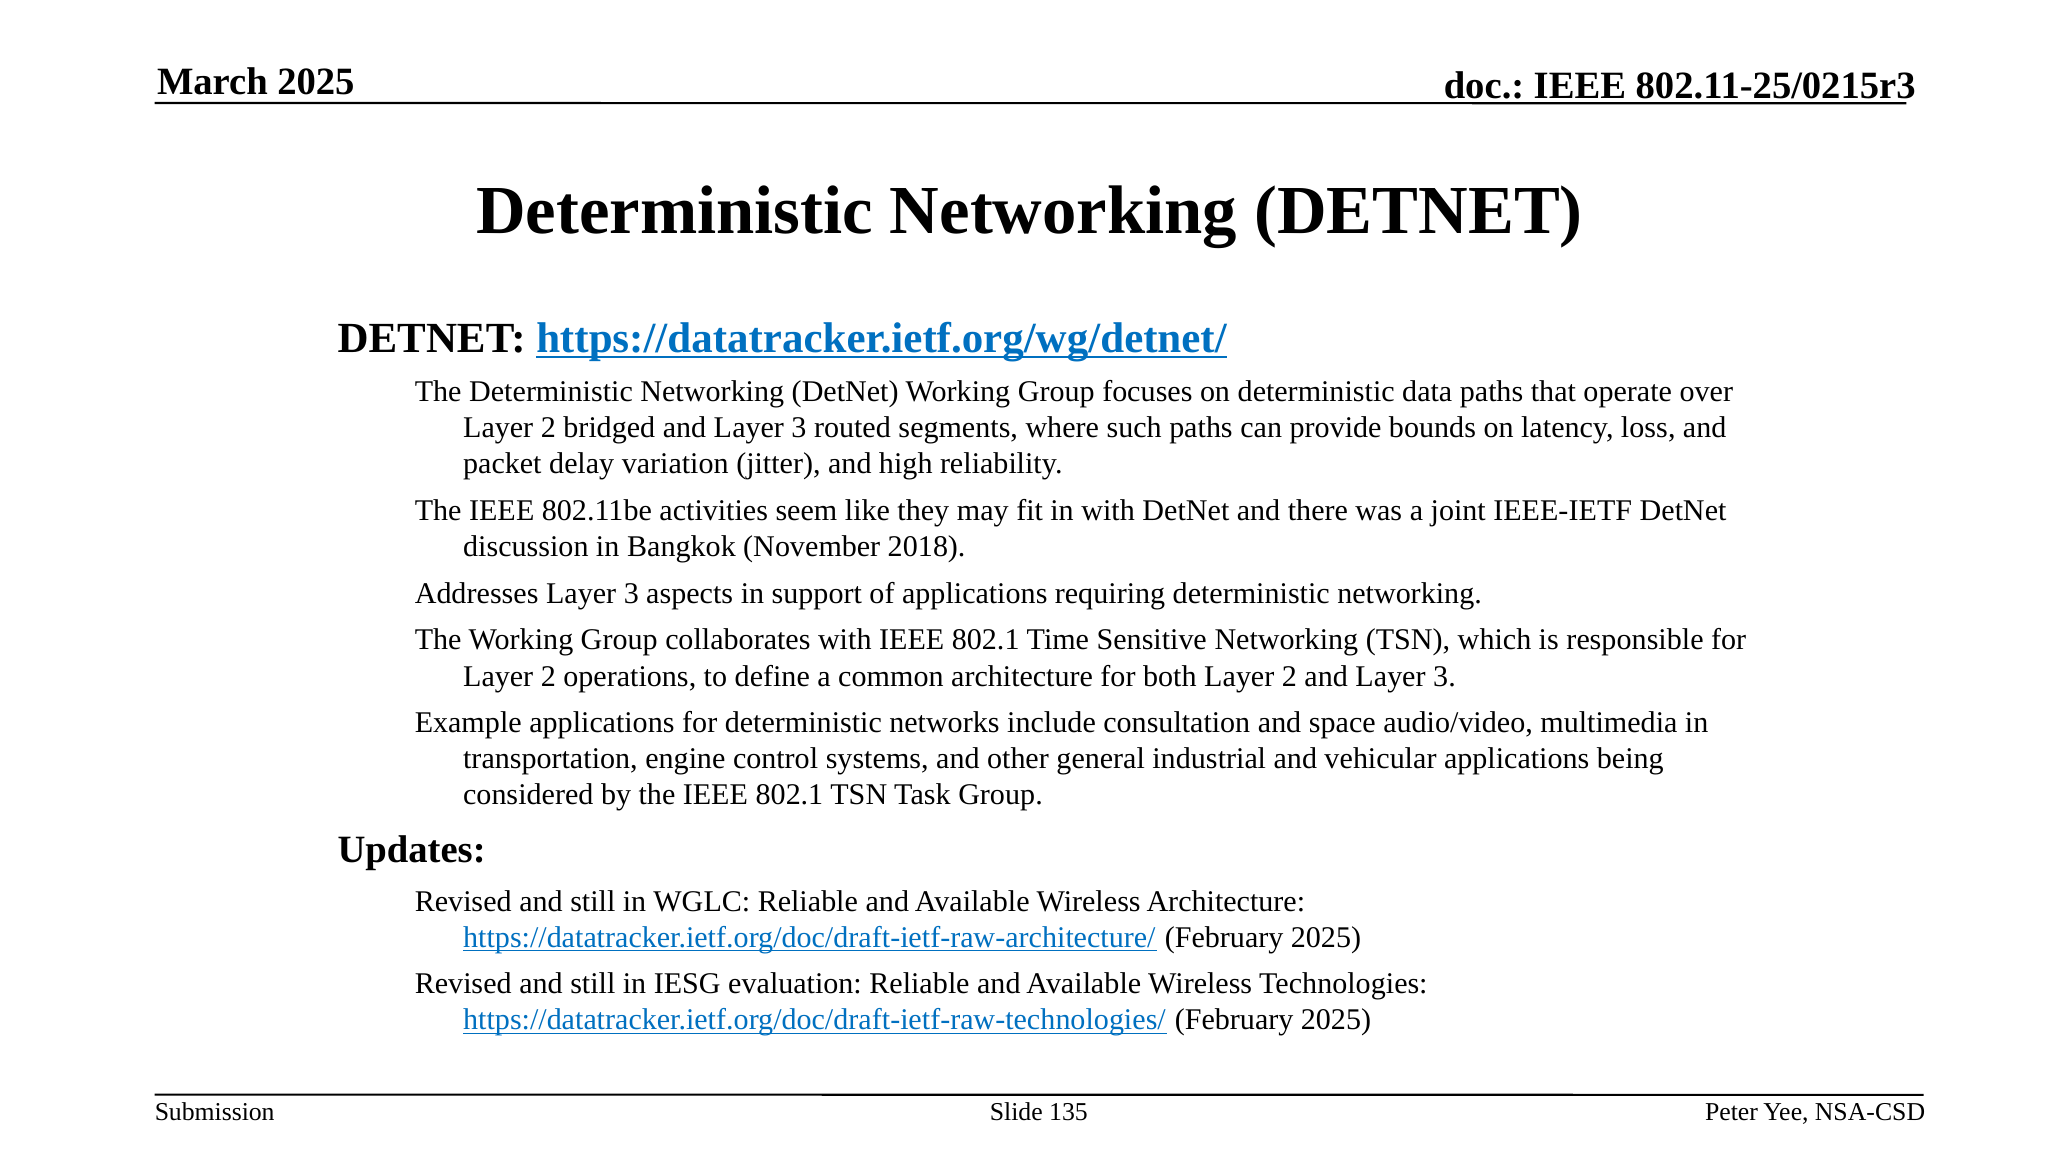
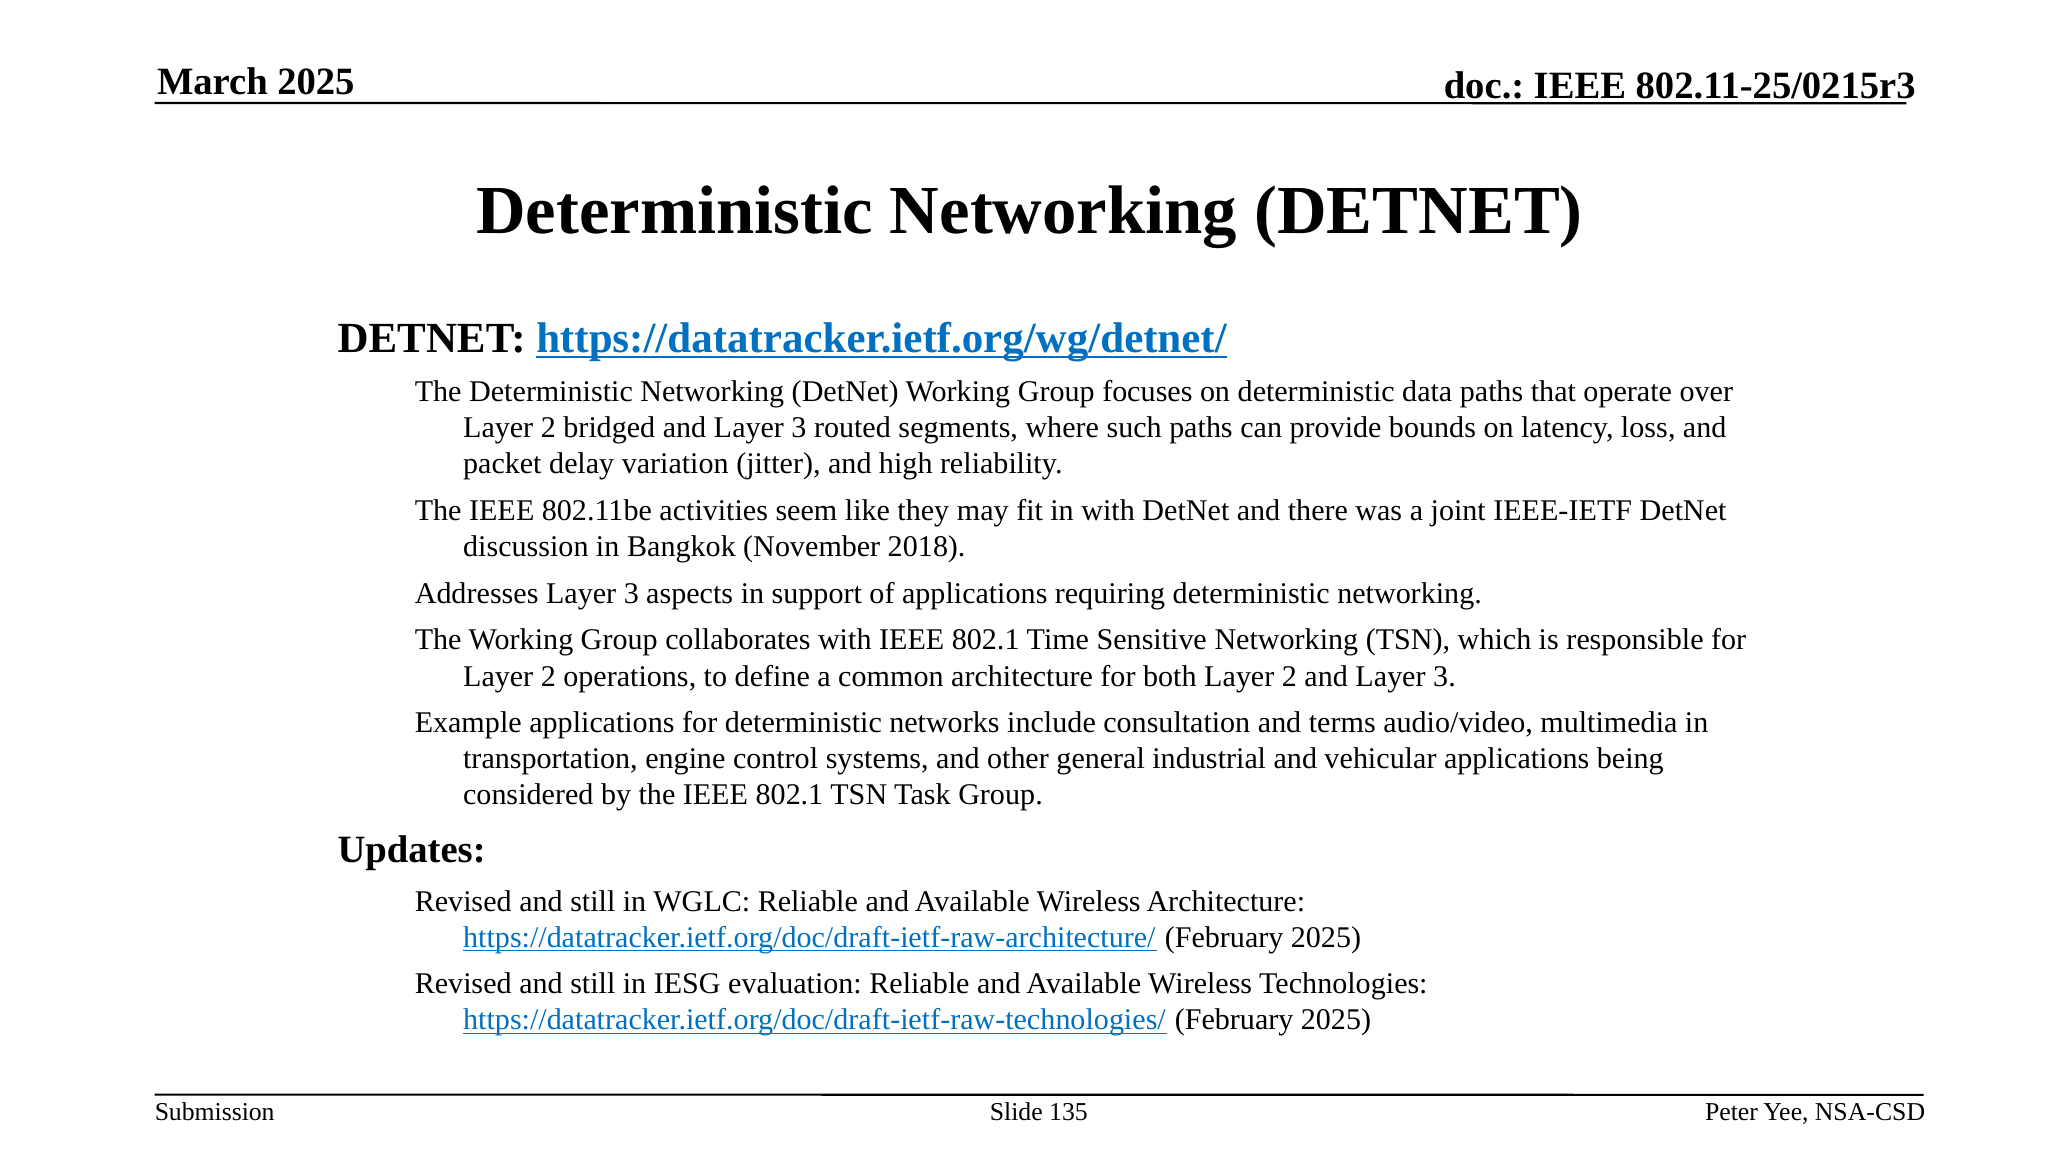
space: space -> terms (1342, 723)
